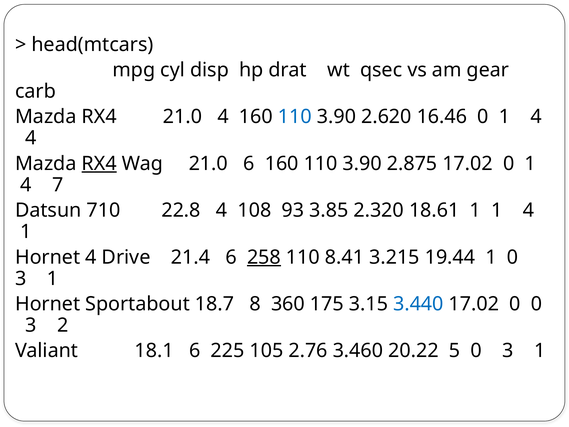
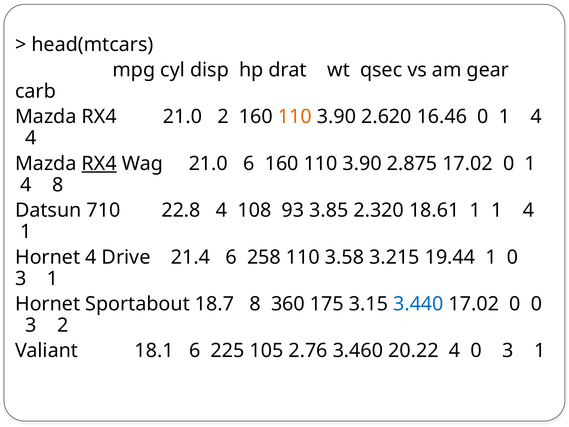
21.0 4: 4 -> 2 (223, 117)
110 colour: blue -> orange (295, 117)
4 7: 7 -> 8 (58, 185)
258 underline: present -> none (264, 257)
8.41: 8.41 -> 3.58 (345, 257)
20.22 5: 5 -> 4 (455, 351)
